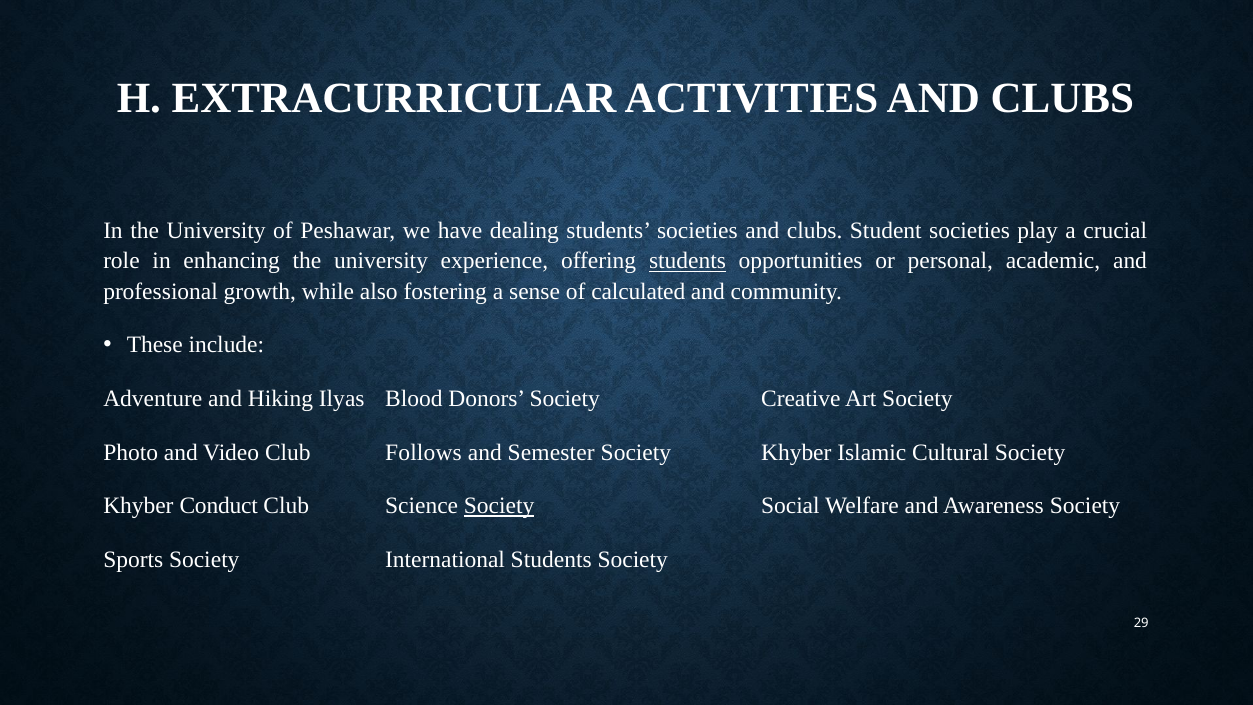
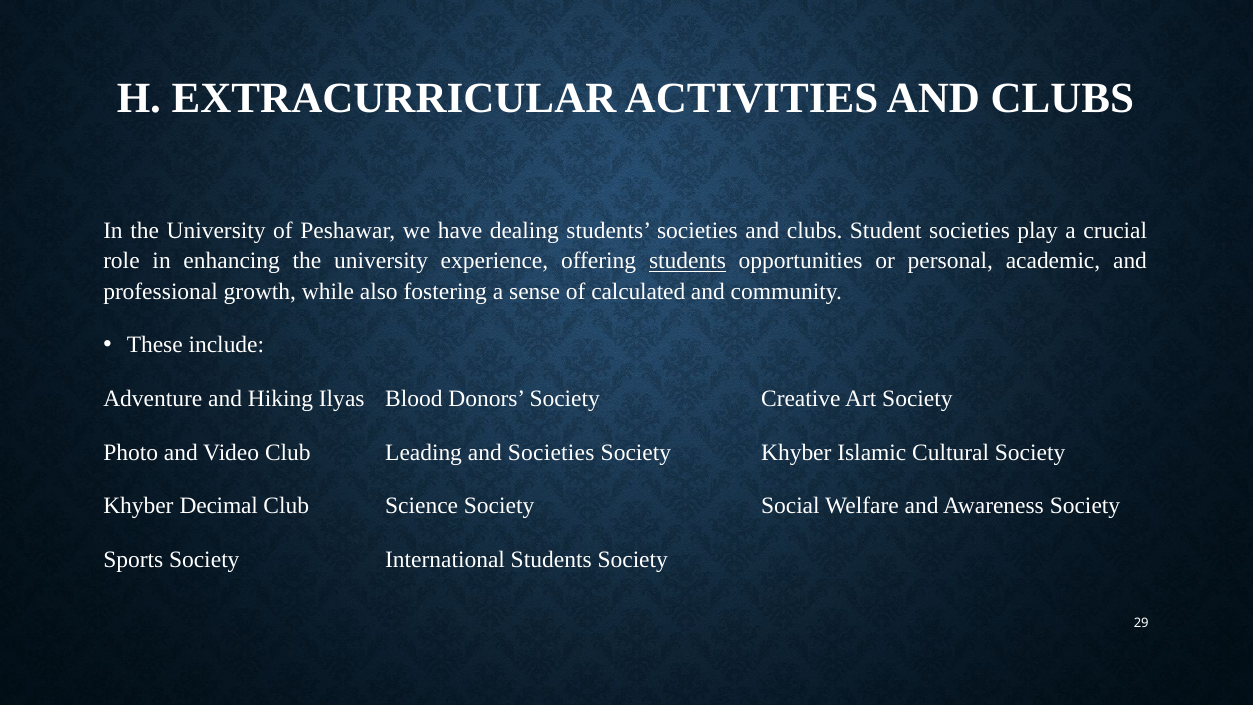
Follows: Follows -> Leading (424, 452)
and Semester: Semester -> Societies (551, 452)
Conduct: Conduct -> Decimal (219, 506)
Society underline: present -> none (499, 506)
